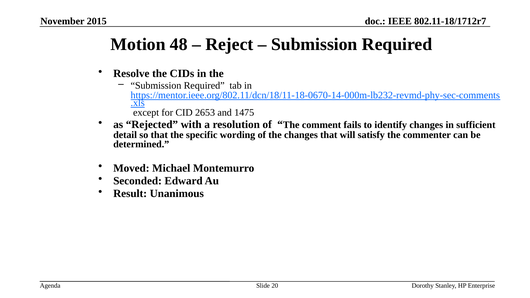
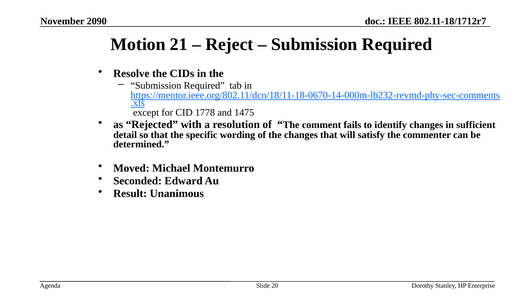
2015: 2015 -> 2090 (97, 21)
48: 48 -> 21 (179, 44)
2653: 2653 -> 1778 (205, 112)
